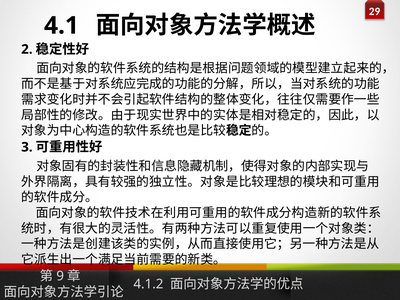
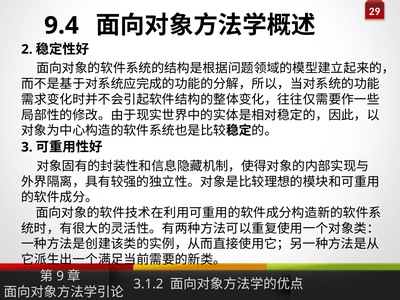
4.1: 4.1 -> 9.4 (61, 26)
4.1.2: 4.1.2 -> 3.1.2 (148, 284)
